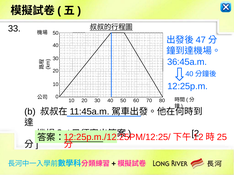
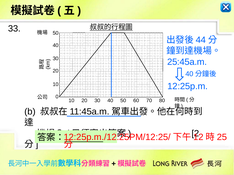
47: 47 -> 44 (201, 40)
36:45a.m: 36:45a.m -> 25:45a.m (187, 62)
